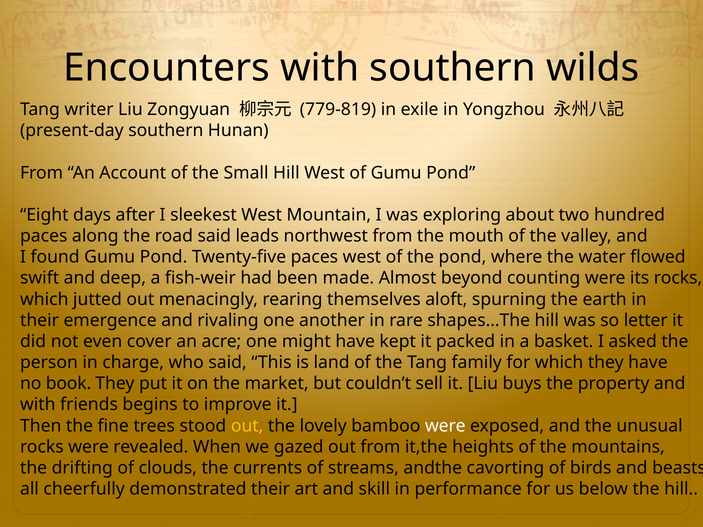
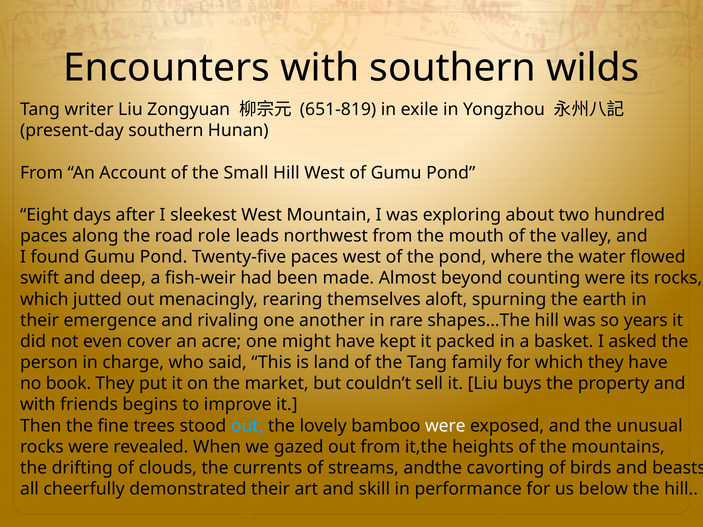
779-819: 779-819 -> 651-819 (338, 110)
road said: said -> role (214, 236)
letter: letter -> years (646, 321)
out colour: yellow -> light blue (247, 426)
